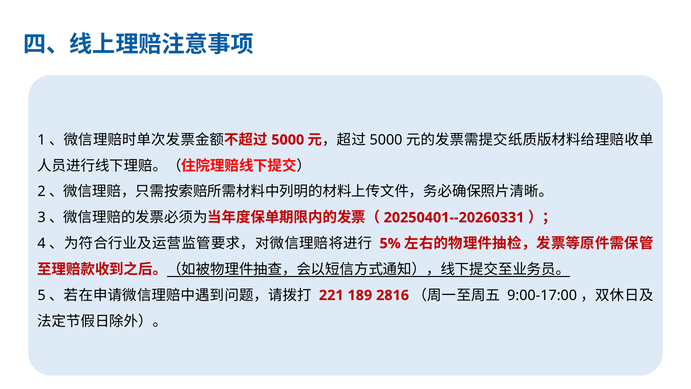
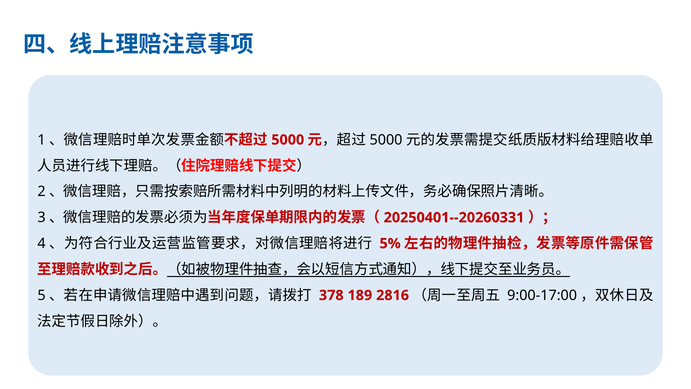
221: 221 -> 378 (331, 295)
